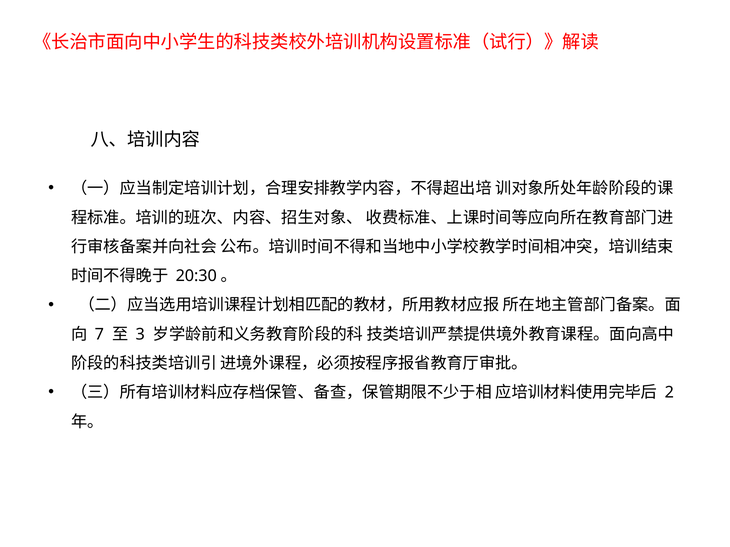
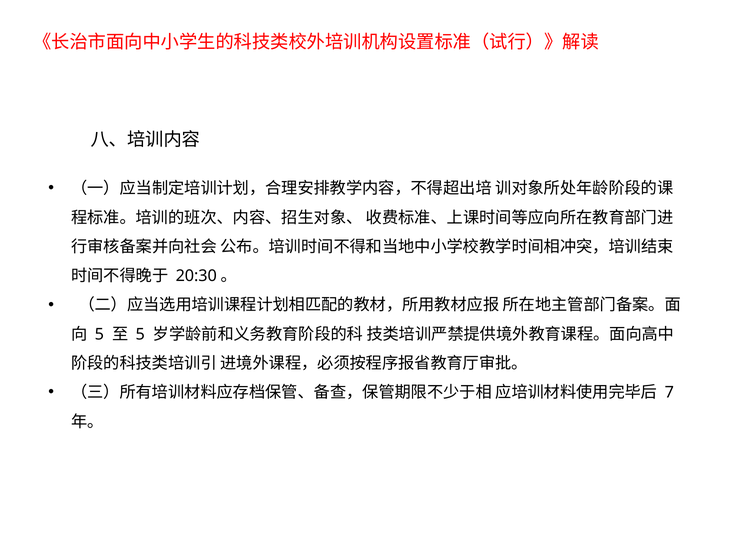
7: 7 -> 5 (99, 335)
3: 3 -> 5 (140, 335)
2: 2 -> 7 (669, 393)
